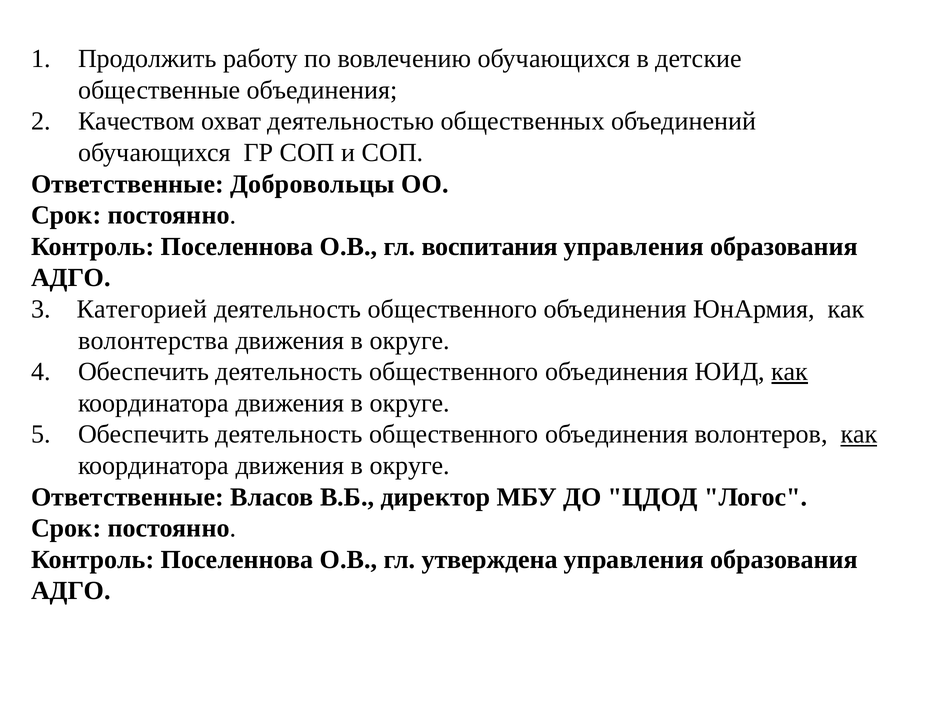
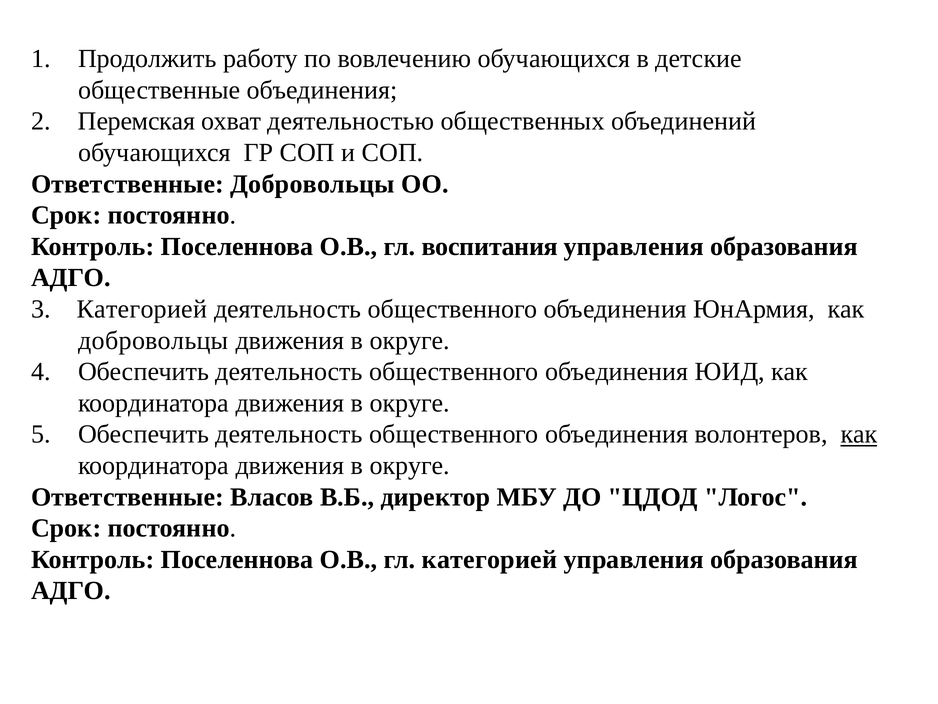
Качеством: Качеством -> Перемская (136, 121)
волонтерства: волонтерства -> добровольцы (153, 340)
как underline: present -> none (790, 372)
гл утверждена: утверждена -> категорией (490, 559)
